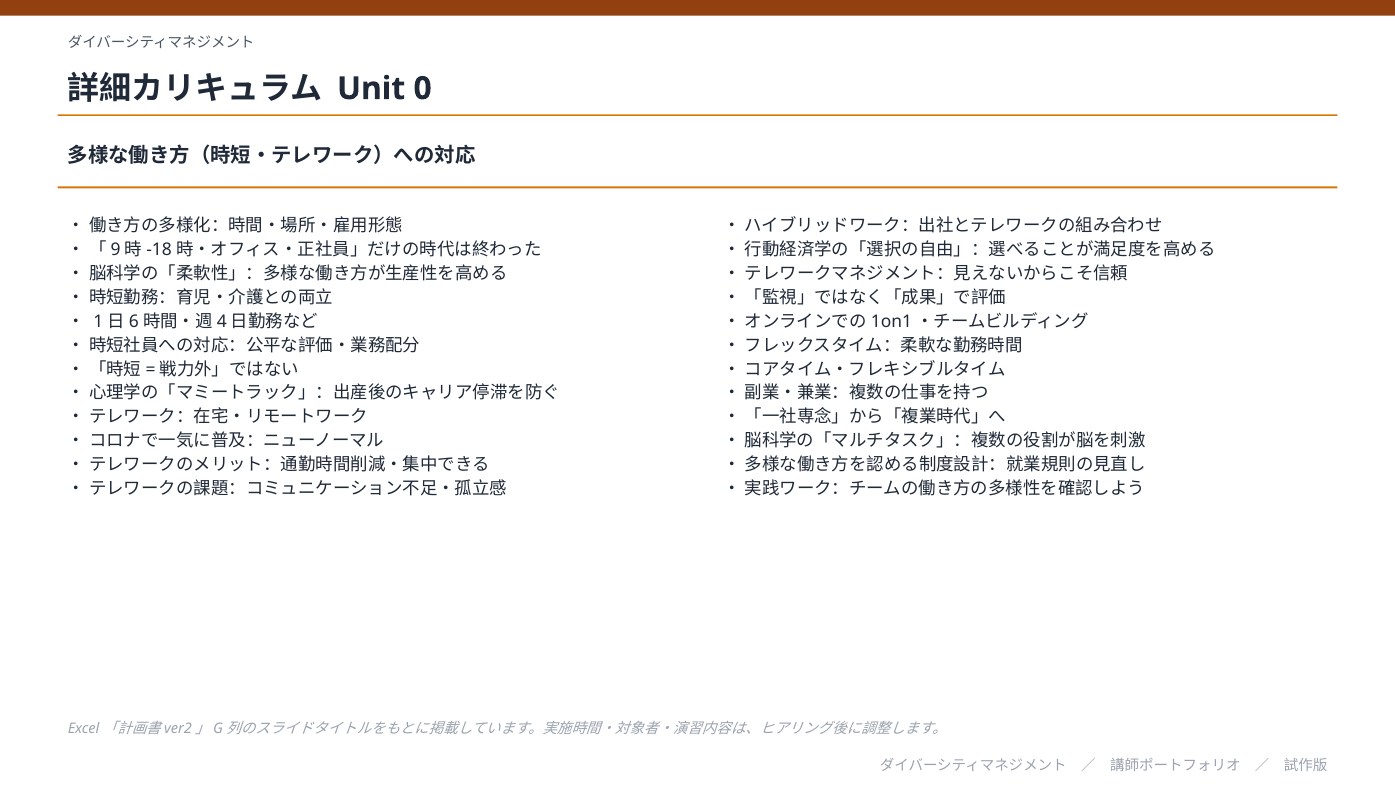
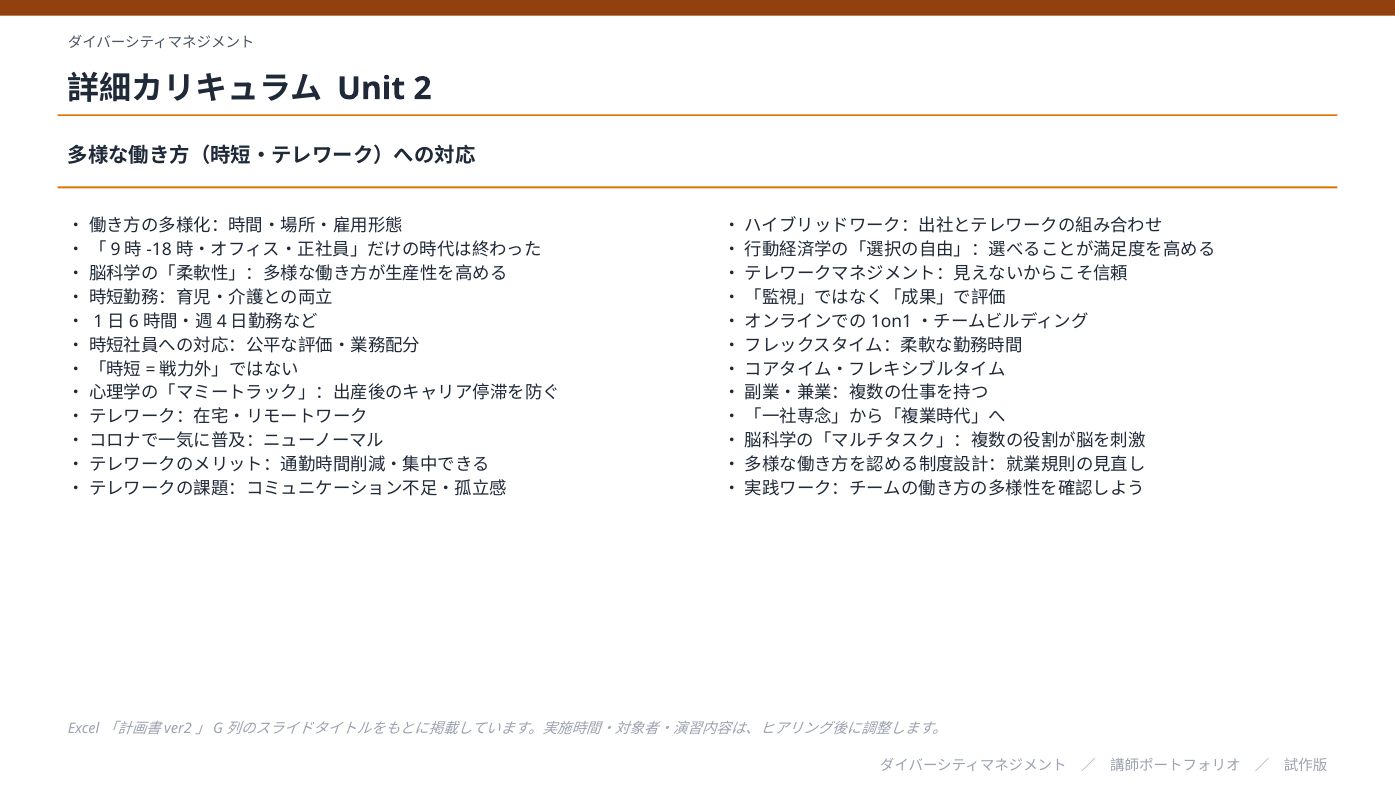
0: 0 -> 2 (423, 89)
